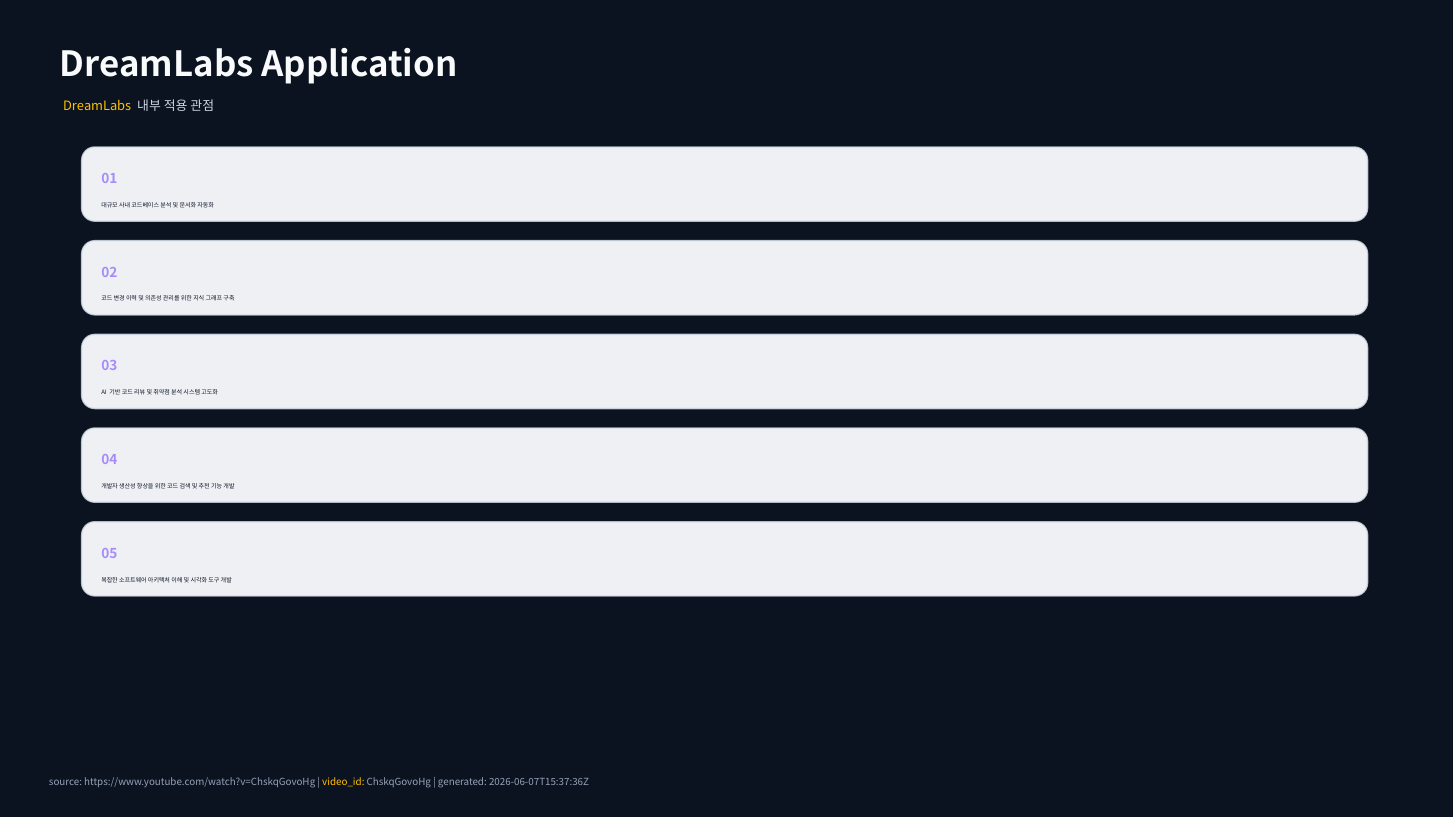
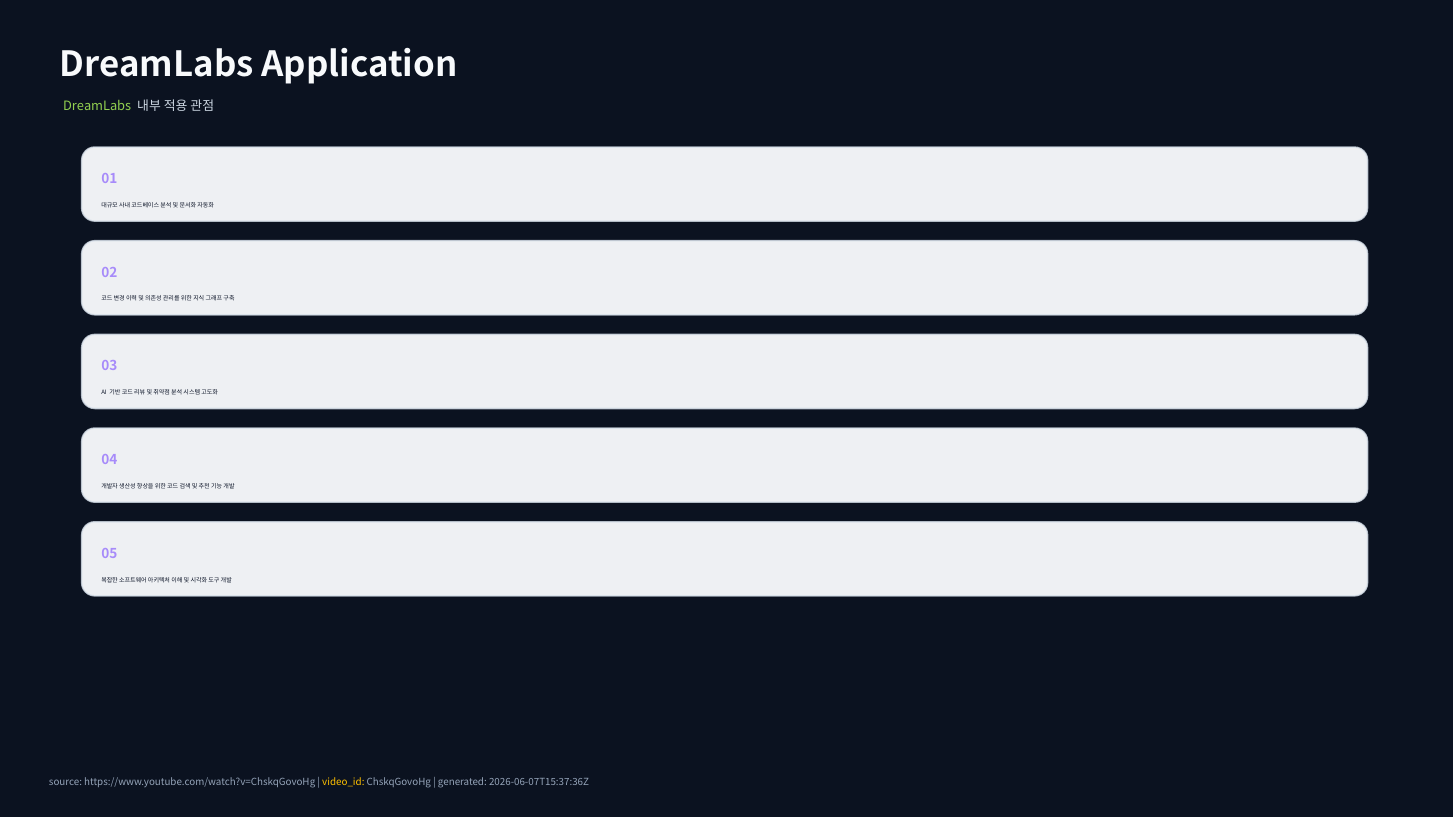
DreamLabs colour: yellow -> light green (97, 107)
